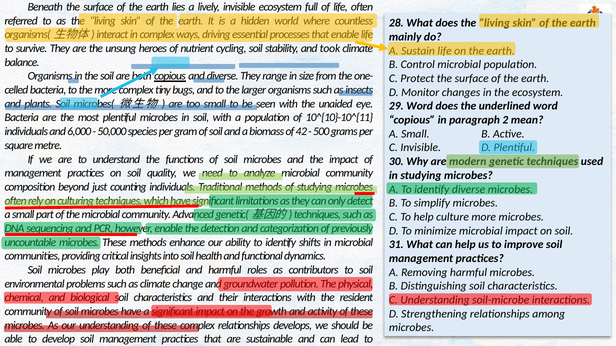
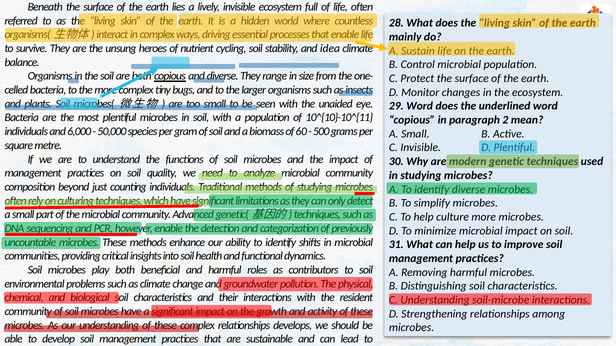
took: took -> idea (330, 49)
42: 42 -> 60 (301, 132)
